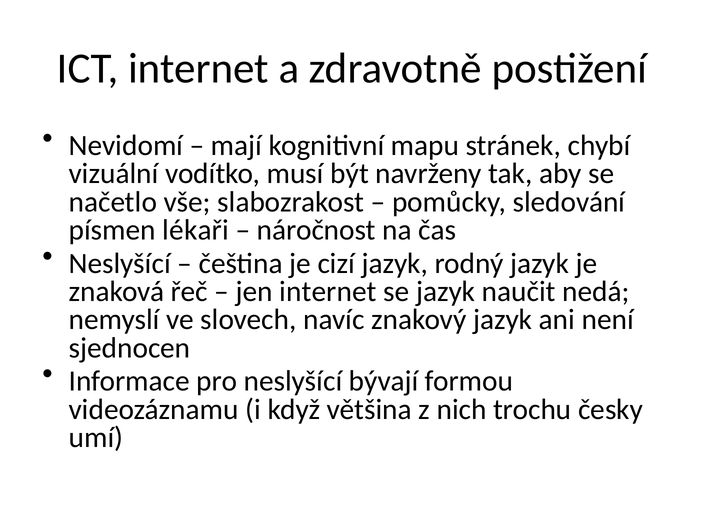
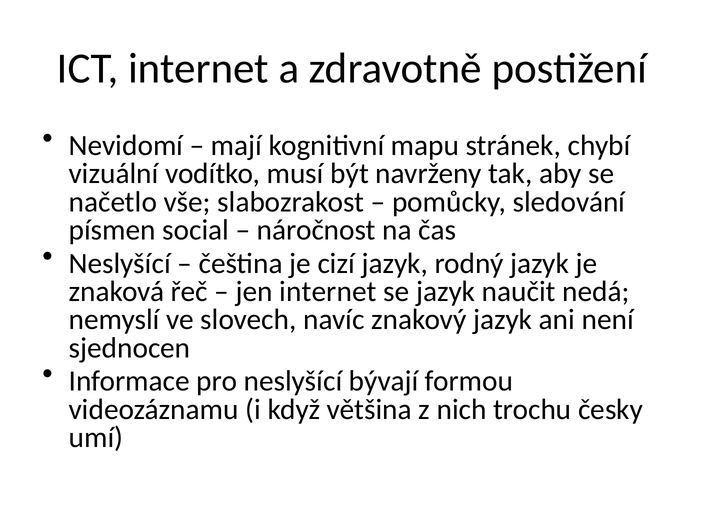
lékaři: lékaři -> social (196, 230)
